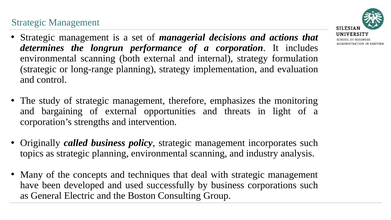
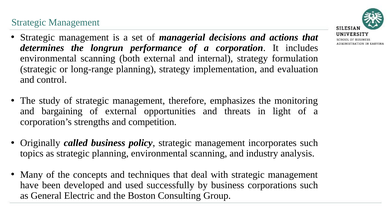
intervention: intervention -> competition (152, 122)
